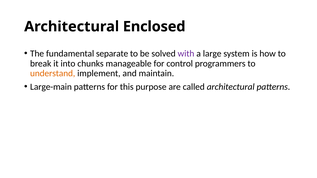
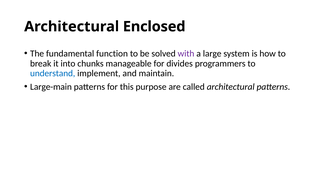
separate: separate -> function (112, 54)
control: control -> divides (180, 64)
understand colour: orange -> blue (53, 74)
